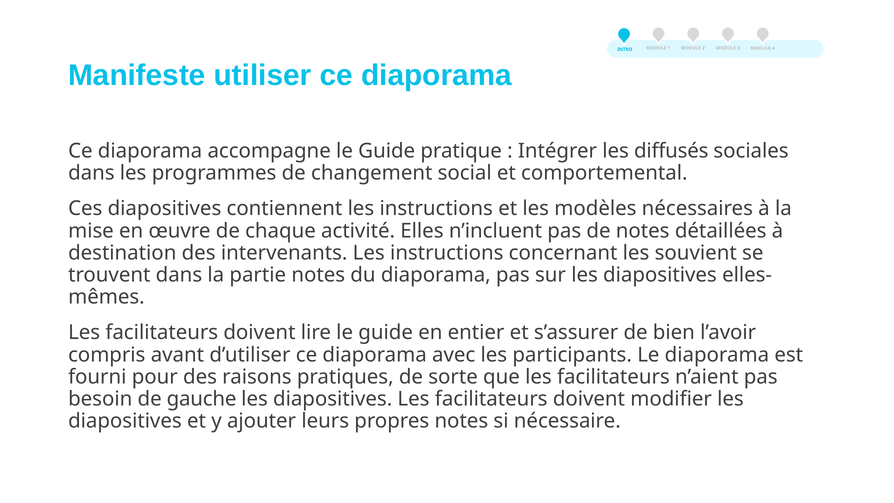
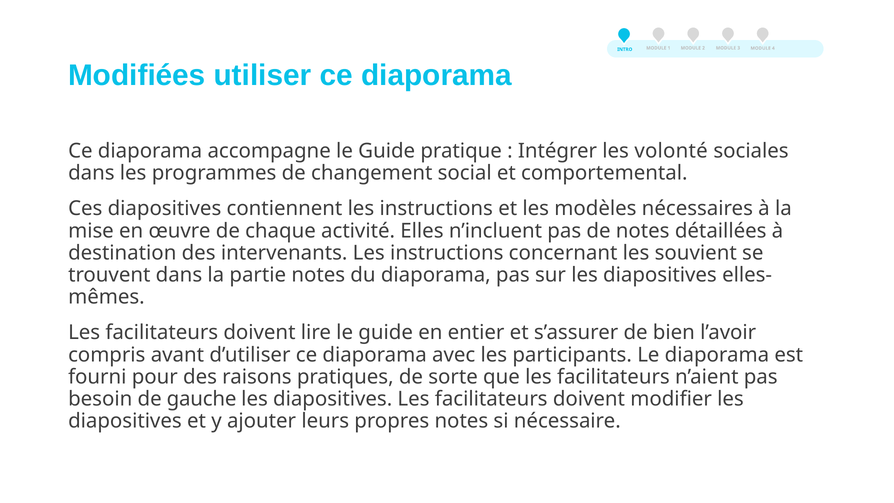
Manifeste: Manifeste -> Modifiées (137, 75)
diffusés: diffusés -> volonté (671, 151)
